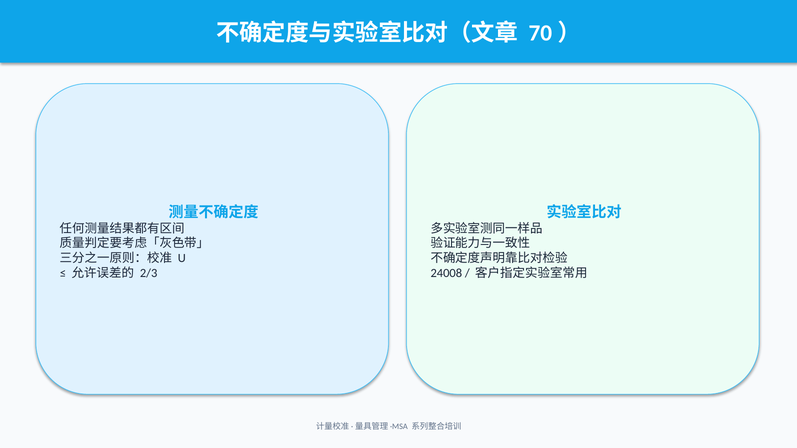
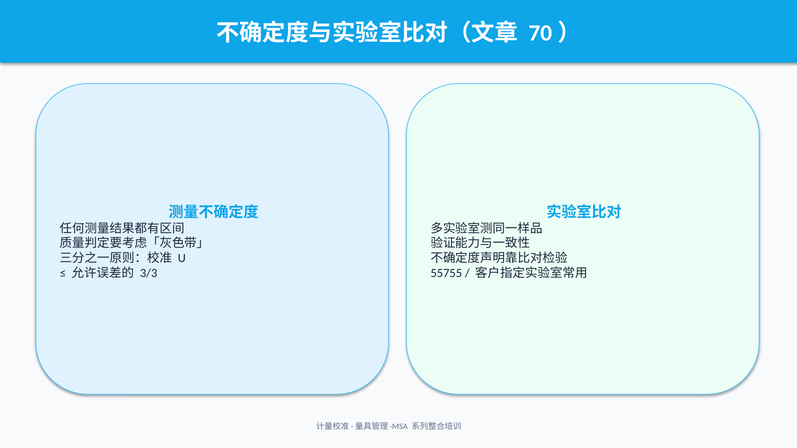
2/3: 2/3 -> 3/3 (149, 273)
24008: 24008 -> 55755 (446, 273)
